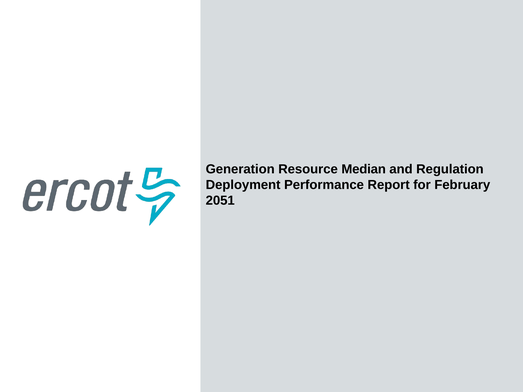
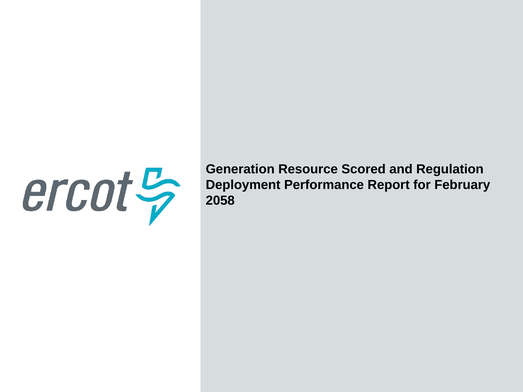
Median: Median -> Scored (364, 169)
2051: 2051 -> 2058 (220, 201)
